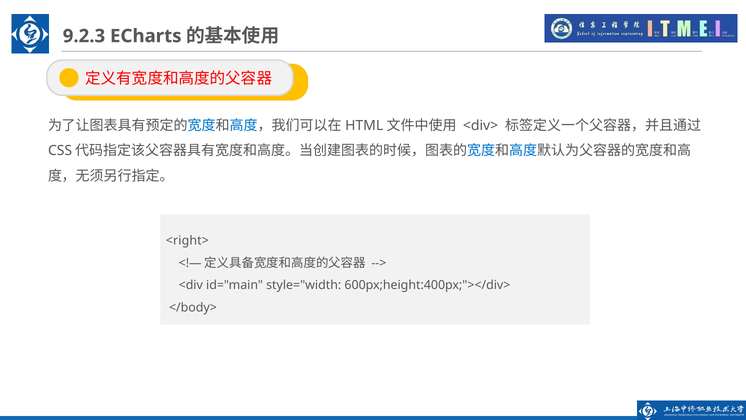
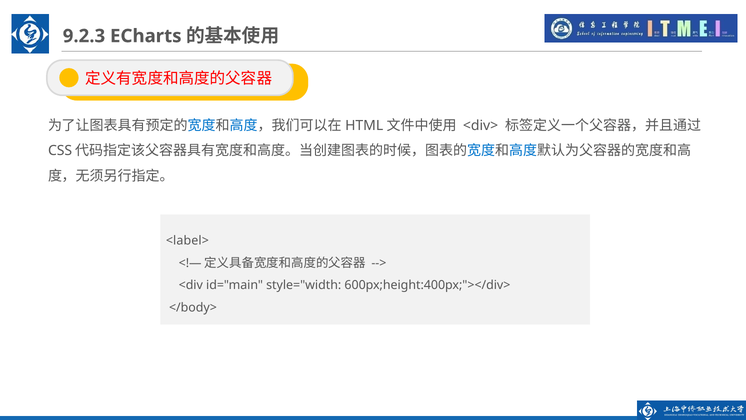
<right>: <right> -> <label> (187, 240)
